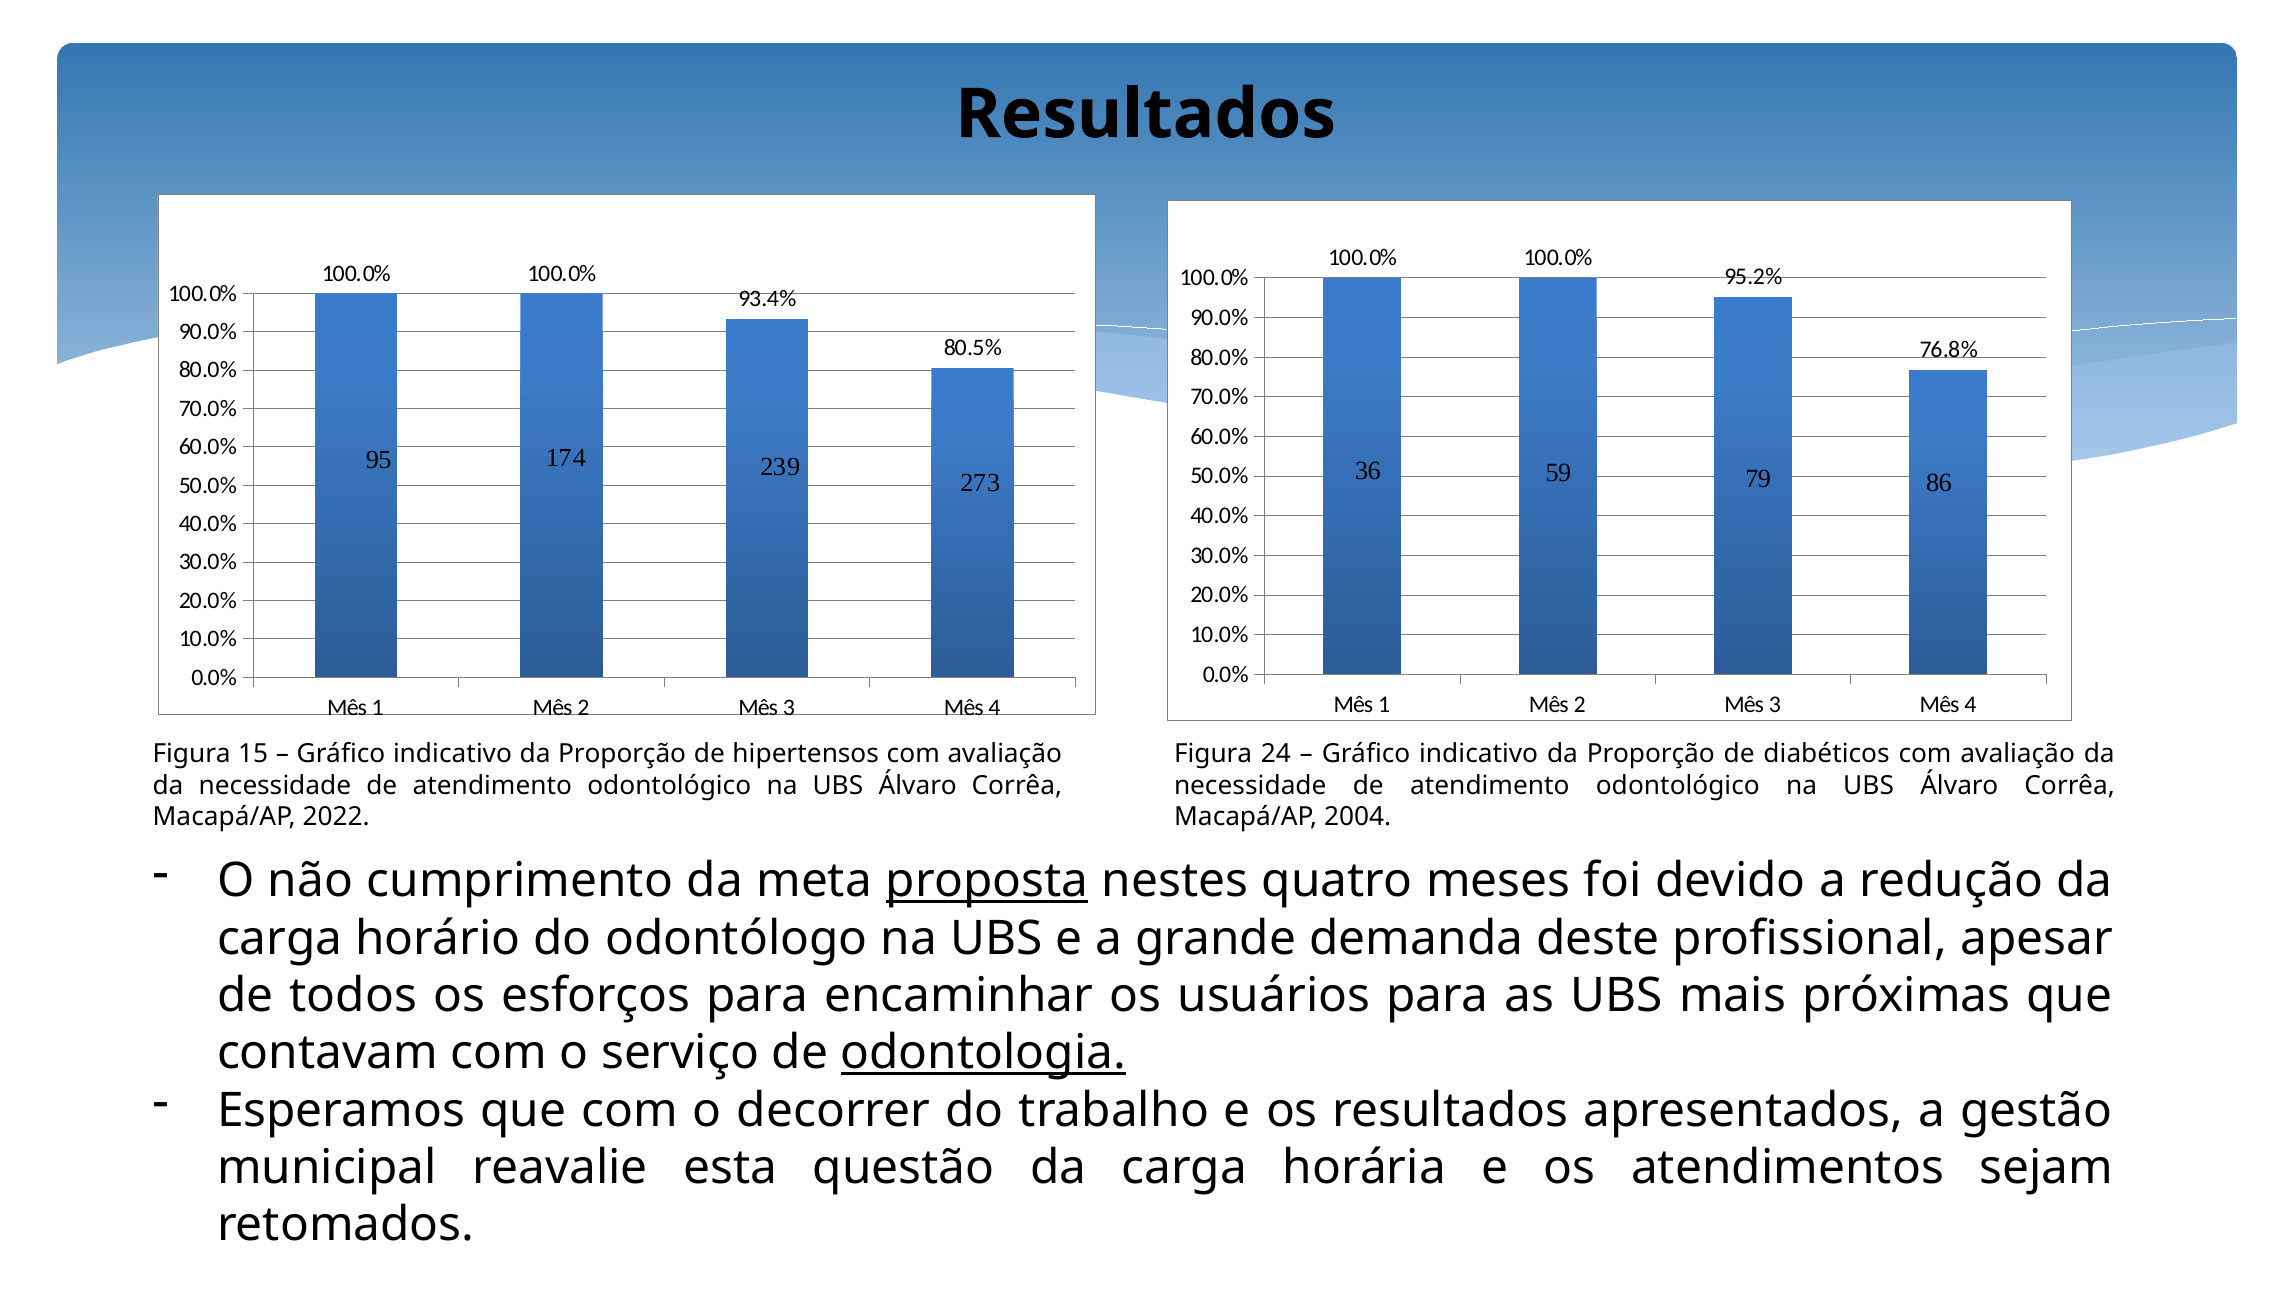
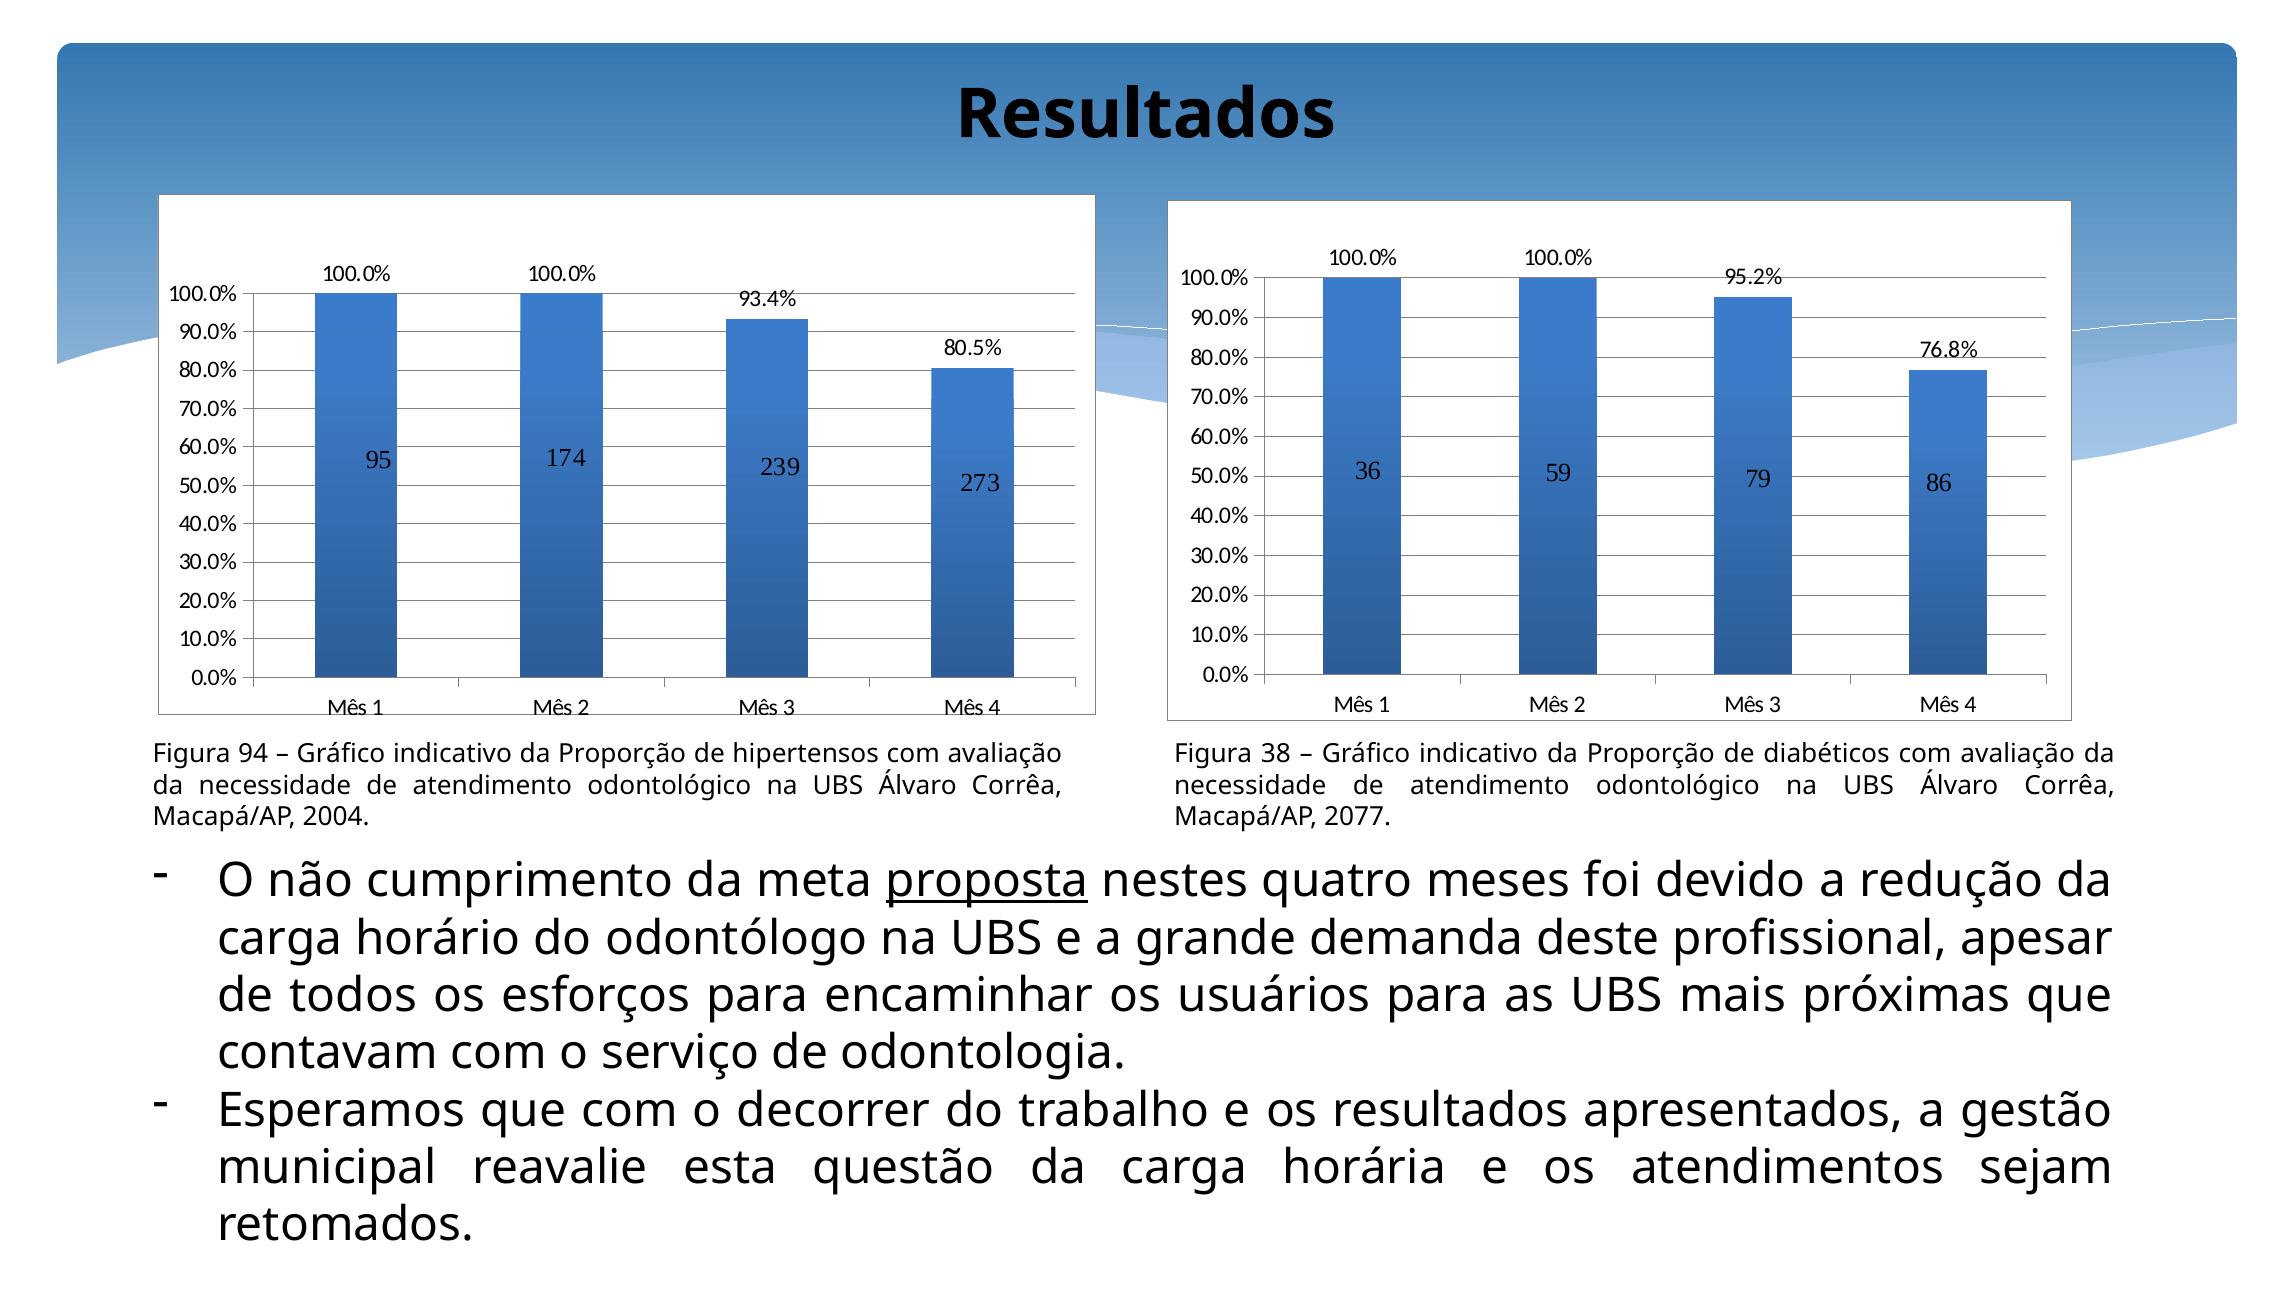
15: 15 -> 94 (253, 754)
24: 24 -> 38 (1276, 754)
2022: 2022 -> 2004 (336, 817)
2004: 2004 -> 2077 (1358, 817)
odontologia underline: present -> none (983, 1053)
